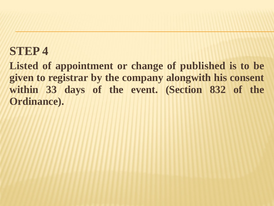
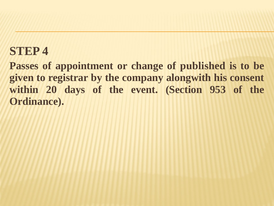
Listed: Listed -> Passes (24, 66)
33: 33 -> 20 (51, 89)
832: 832 -> 953 (218, 89)
